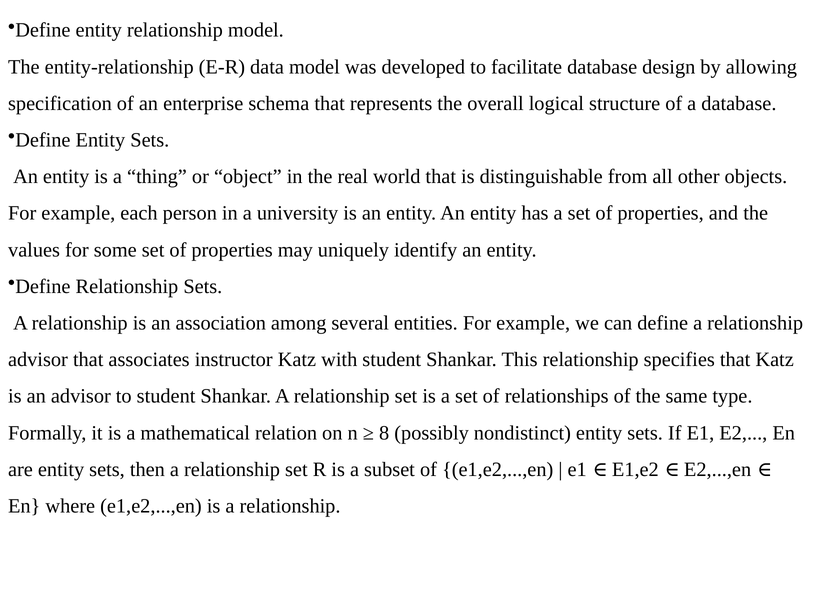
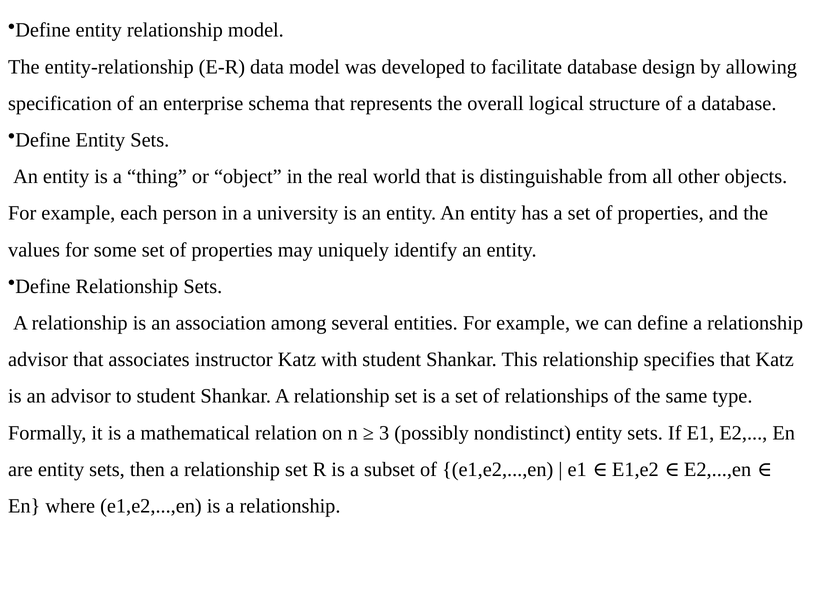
8: 8 -> 3 (384, 433)
